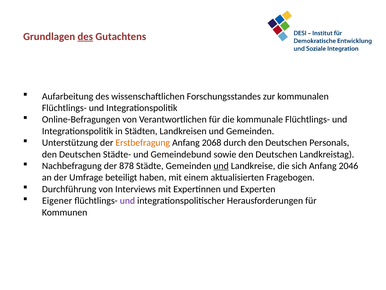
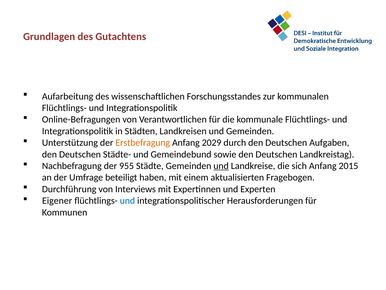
des underline: present -> none (85, 36)
2068: 2068 -> 2029 (212, 142)
Personals: Personals -> Aufgaben (329, 142)
878: 878 -> 955 (127, 166)
2046: 2046 -> 2015 (348, 166)
und colour: purple -> blue (127, 200)
